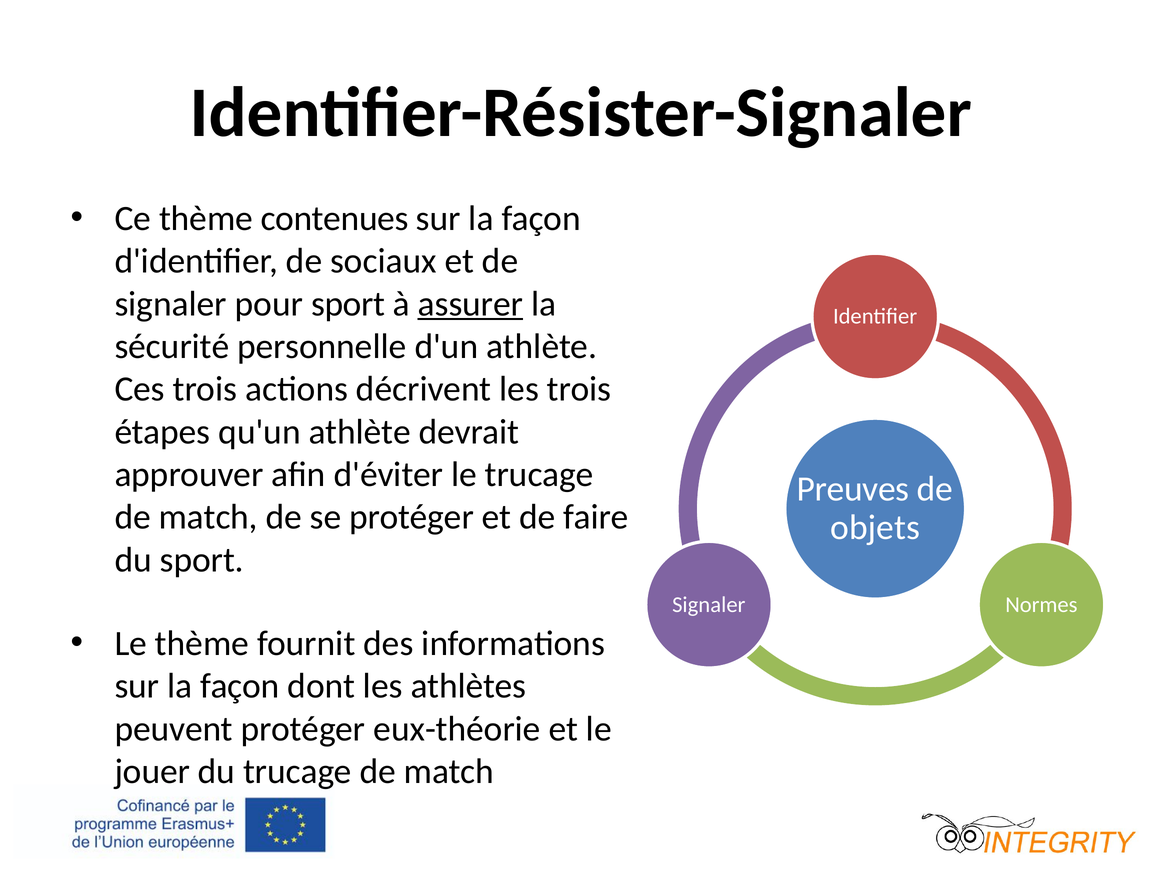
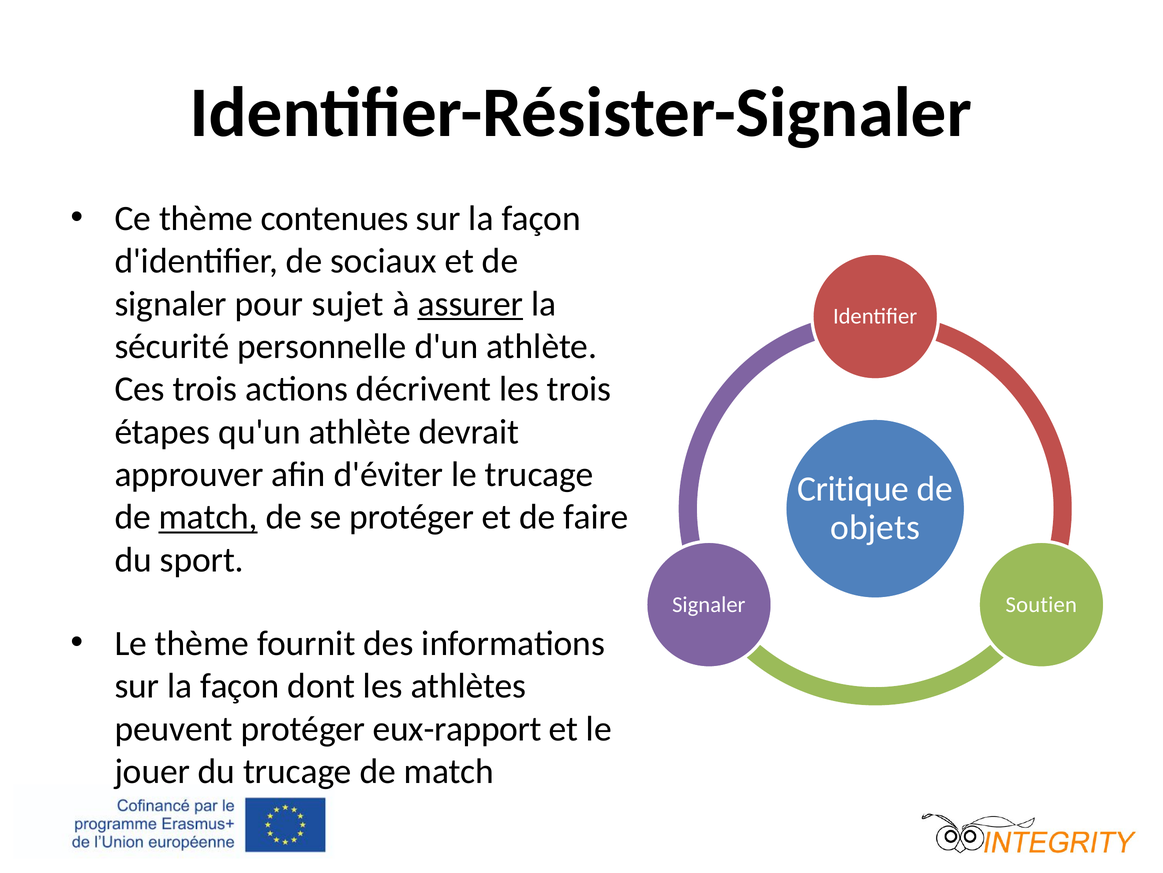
pour sport: sport -> sujet (348, 304)
Preuves: Preuves -> Critique (853, 489)
match underline: none -> present (208, 517)
Normes: Normes -> Soutien (1041, 604)
eux-théorie: eux-théorie -> eux-rapport (457, 728)
